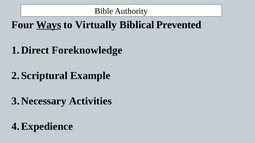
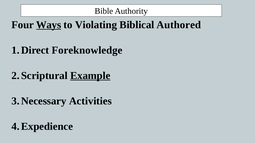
Virtually: Virtually -> Violating (96, 25)
Prevented: Prevented -> Authored (179, 25)
Example underline: none -> present (90, 76)
